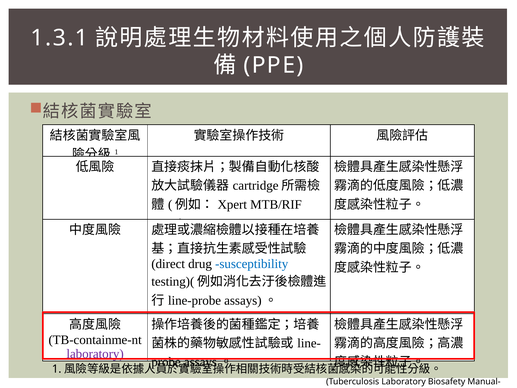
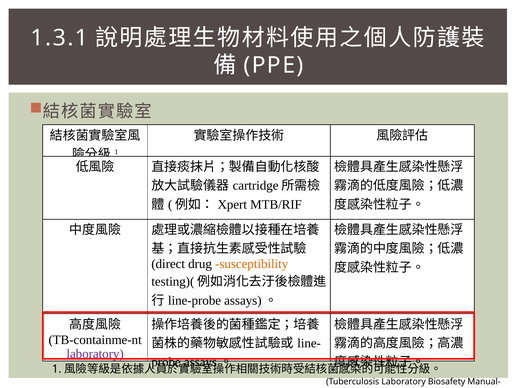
susceptibility colour: blue -> orange (252, 264)
